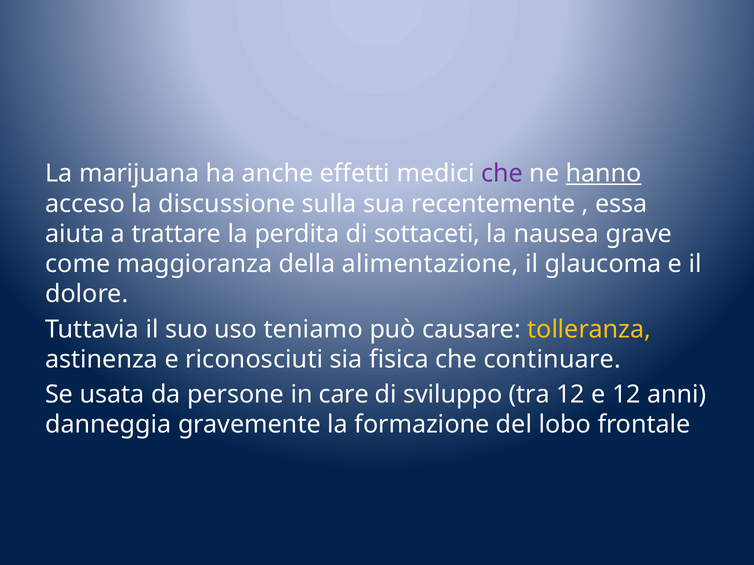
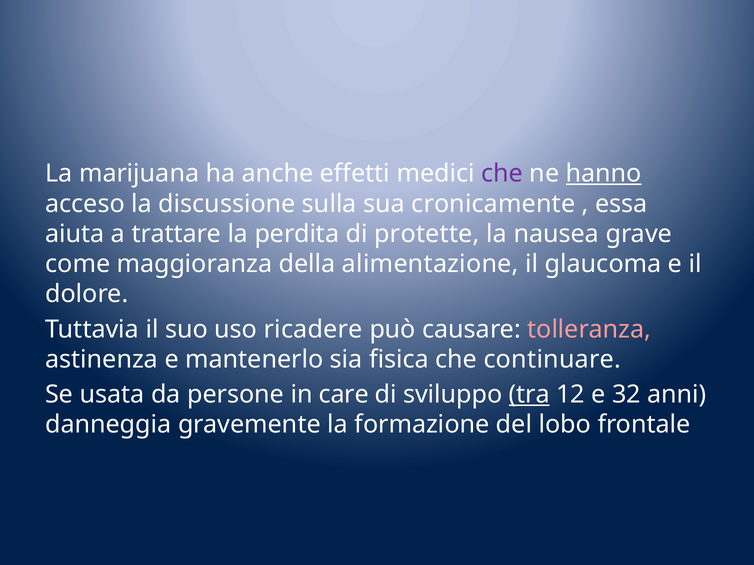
recentemente: recentemente -> cronicamente (493, 204)
sottaceti: sottaceti -> protette (427, 234)
teniamo: teniamo -> ricadere (313, 330)
tolleranza colour: yellow -> pink (589, 330)
riconosciuti: riconosciuti -> mantenerlo (254, 360)
tra underline: none -> present (529, 395)
e 12: 12 -> 32 (626, 395)
